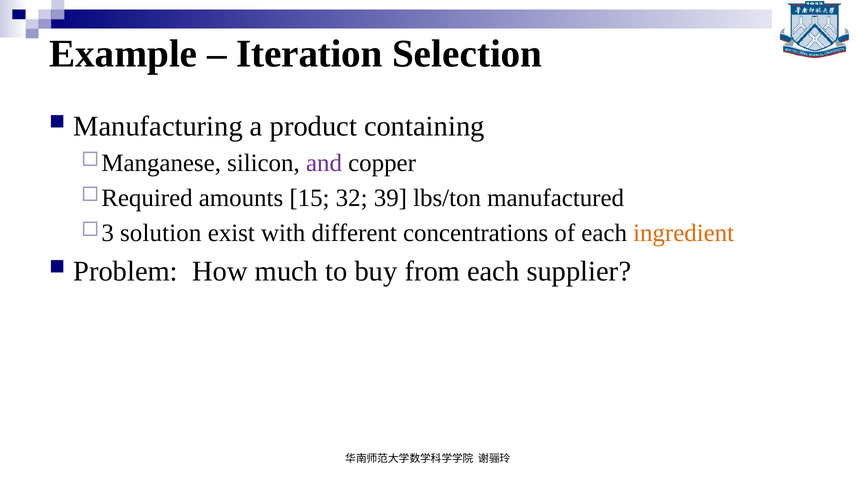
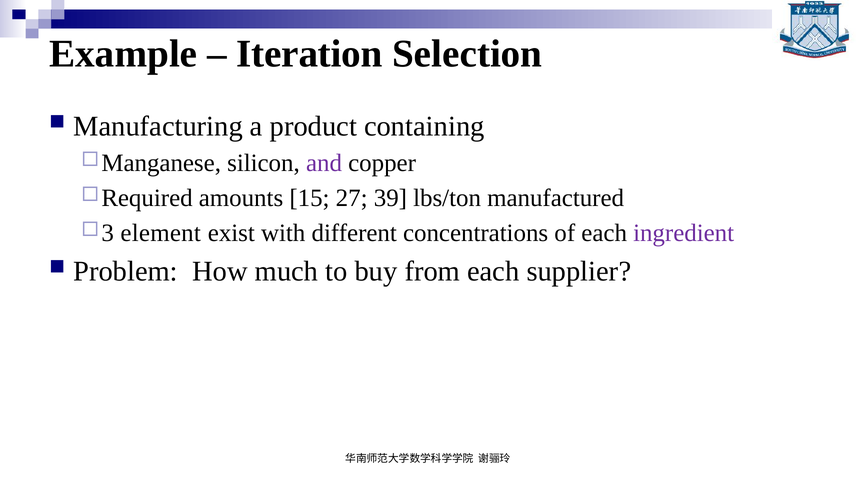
32: 32 -> 27 (352, 198)
solution: solution -> element (161, 233)
ingredient colour: orange -> purple (684, 233)
